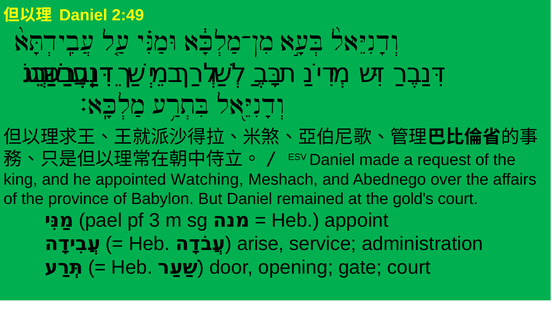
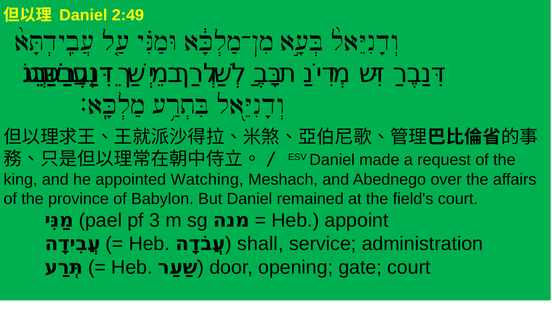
gold's: gold's -> field's (413, 199)
arise: arise -> shall (260, 244)
